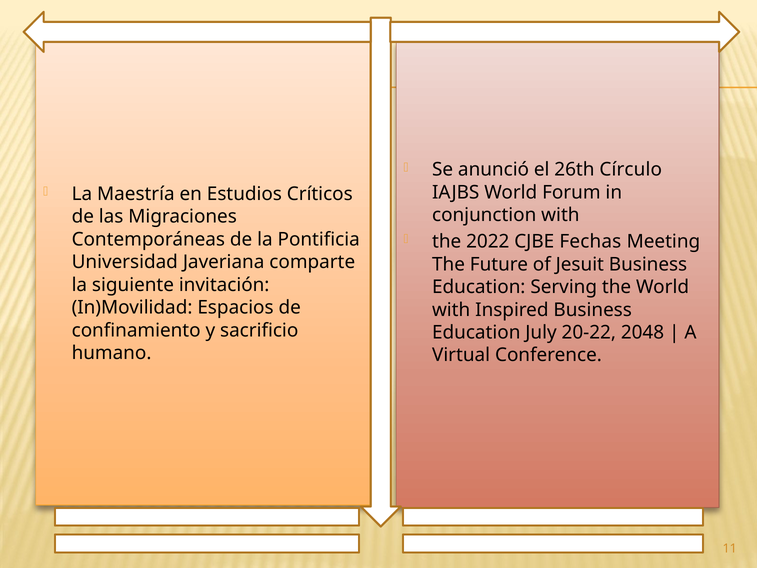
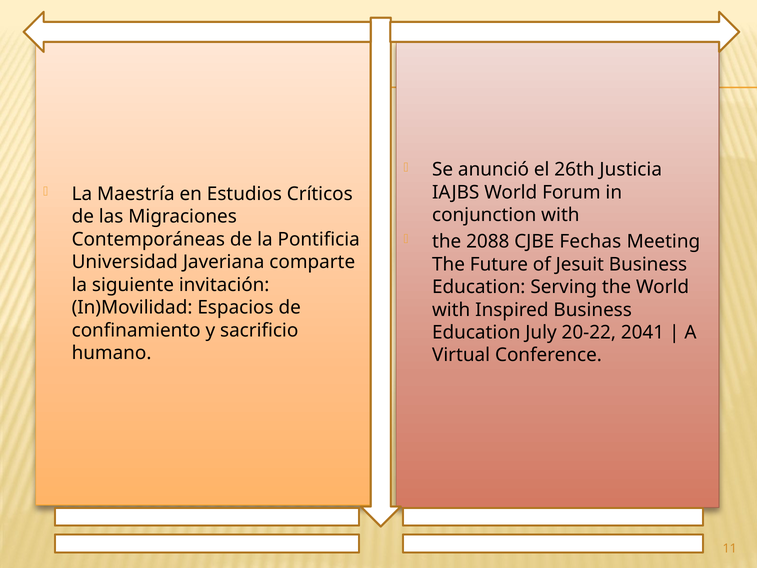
Círculo: Círculo -> Justicia (631, 170)
2022: 2022 -> 2088 (488, 242)
2048: 2048 -> 2041 (642, 332)
